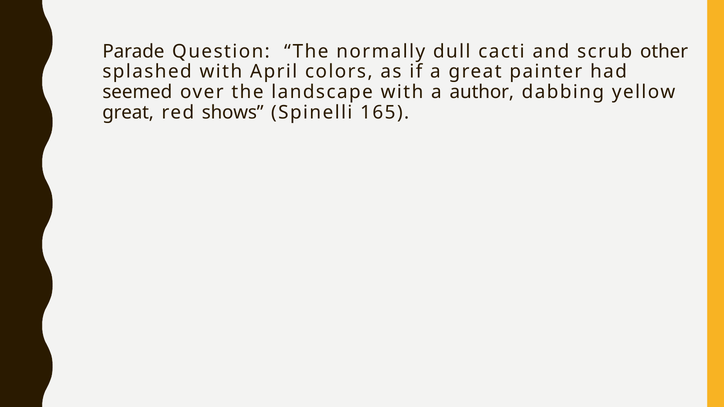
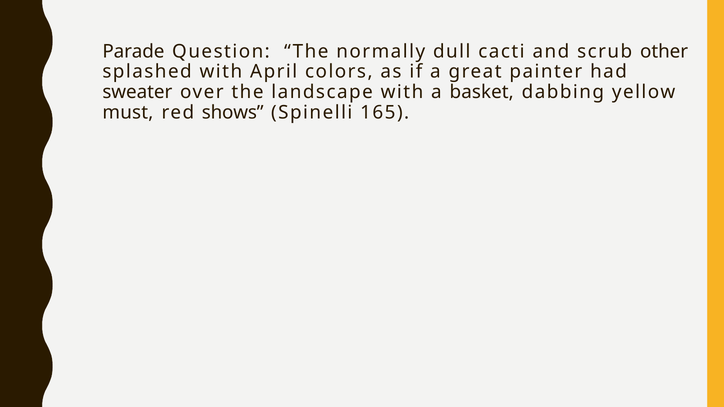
seemed: seemed -> sweater (137, 92)
author: author -> basket (482, 92)
great: great -> must (128, 112)
